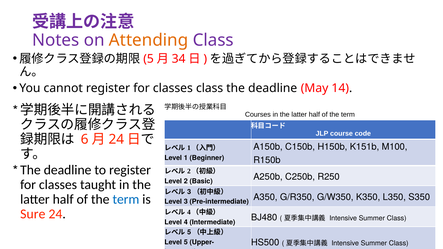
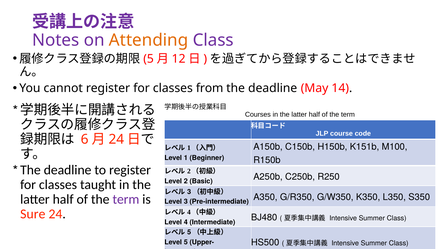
34: 34 -> 12 (179, 59)
classes class: class -> from (210, 88)
term colour: blue -> purple (126, 199)
